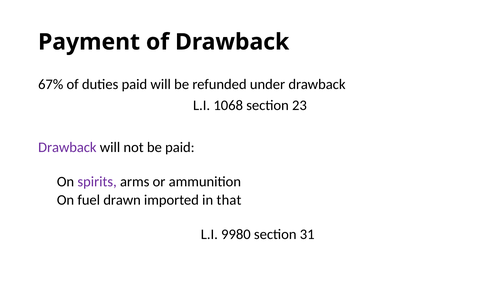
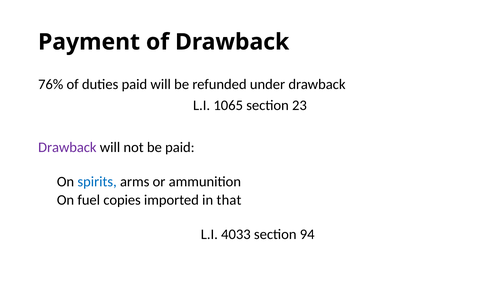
67%: 67% -> 76% (51, 85)
1068: 1068 -> 1065 (228, 106)
spirits colour: purple -> blue (97, 182)
drawn: drawn -> copies (122, 200)
9980: 9980 -> 4033 (236, 235)
31: 31 -> 94 (307, 235)
